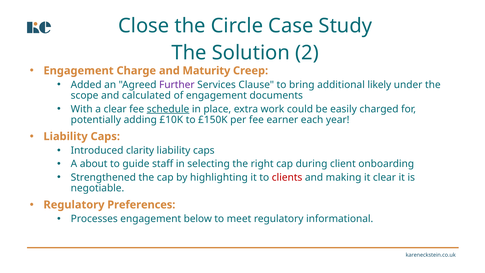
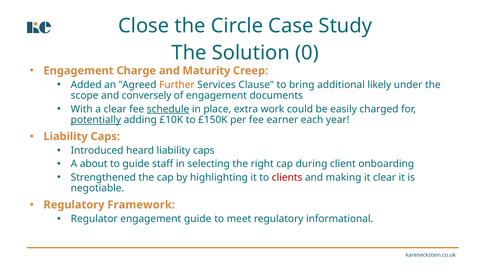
2: 2 -> 0 (307, 53)
Further colour: purple -> orange (177, 85)
calculated: calculated -> conversely (147, 96)
potentially underline: none -> present (96, 120)
clarity: clarity -> heard (140, 150)
Preferences: Preferences -> Framework (141, 205)
Processes: Processes -> Regulator (94, 219)
engagement below: below -> guide (198, 219)
